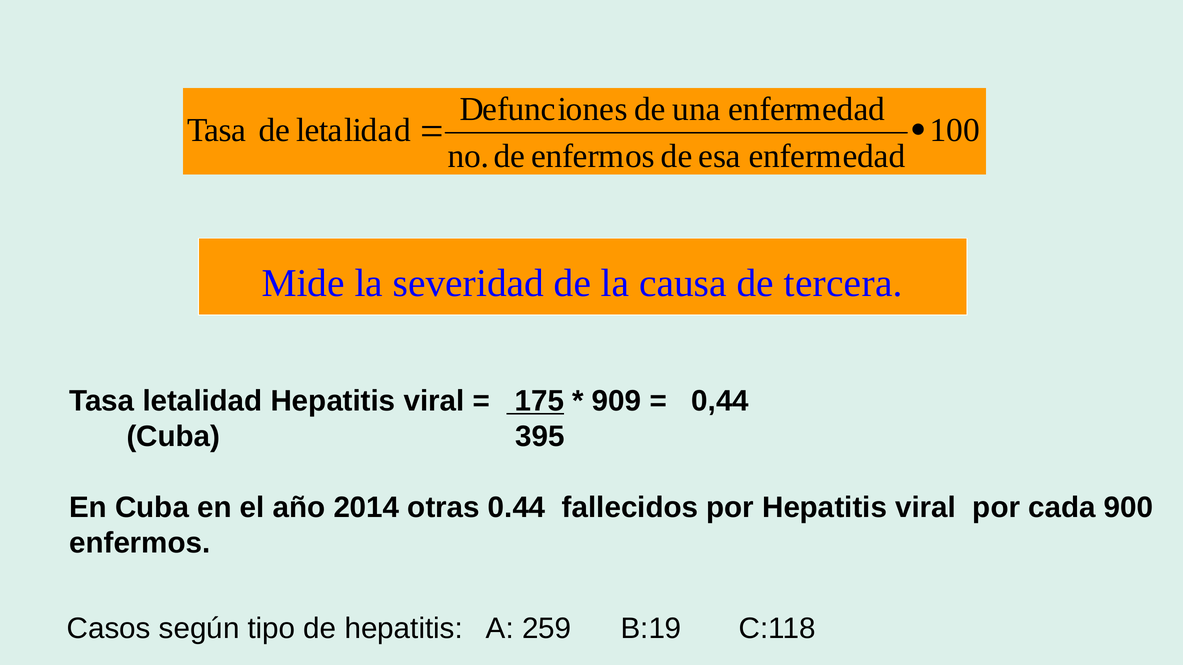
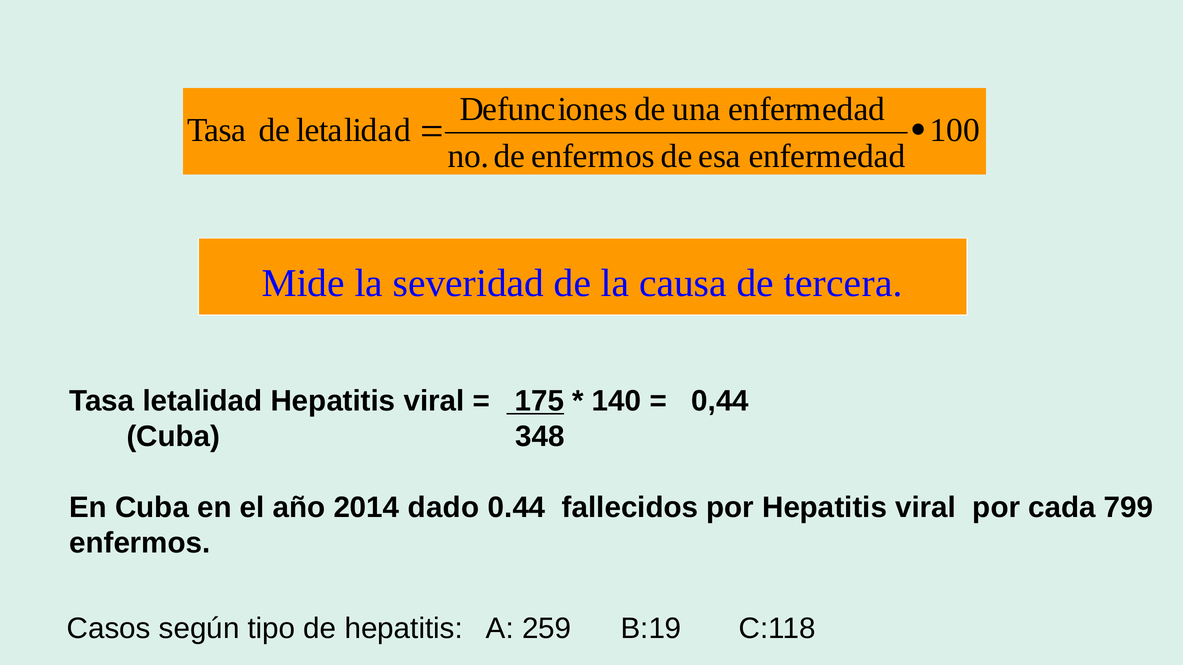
909: 909 -> 140 (617, 401)
395: 395 -> 348 (540, 437)
otras: otras -> dado (443, 508)
900: 900 -> 799 (1129, 508)
